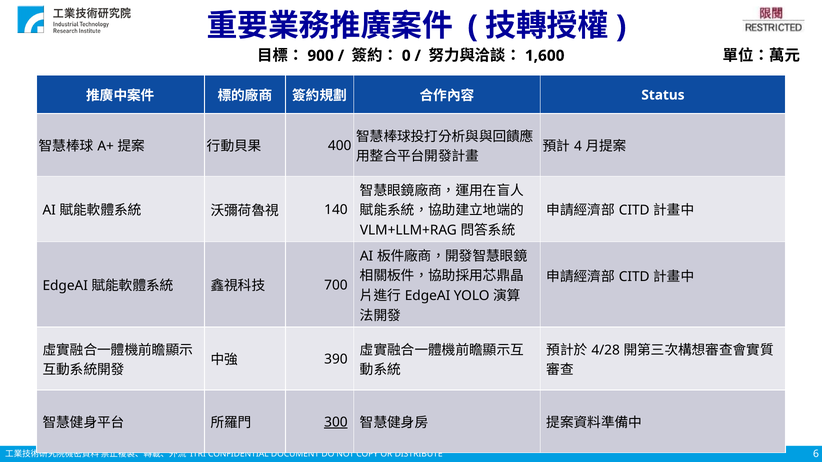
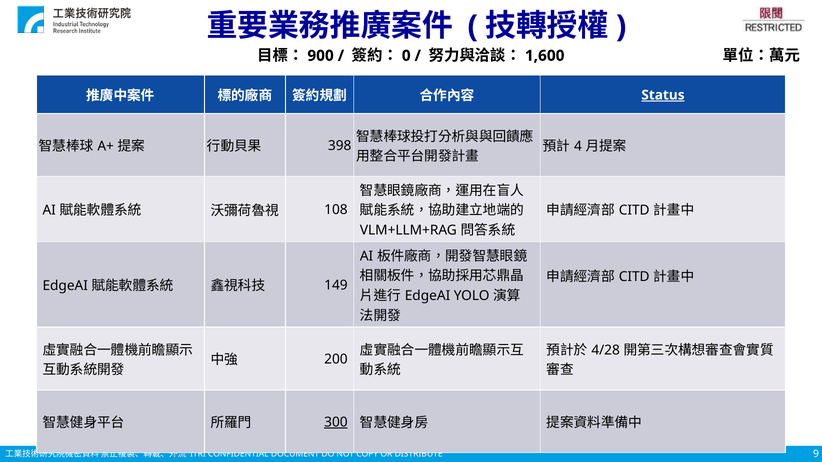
Status underline: none -> present (663, 95)
400: 400 -> 398 (340, 146)
140: 140 -> 108 (336, 210)
700: 700 -> 149 (336, 285)
390: 390 -> 200 (336, 360)
6: 6 -> 9 (816, 454)
